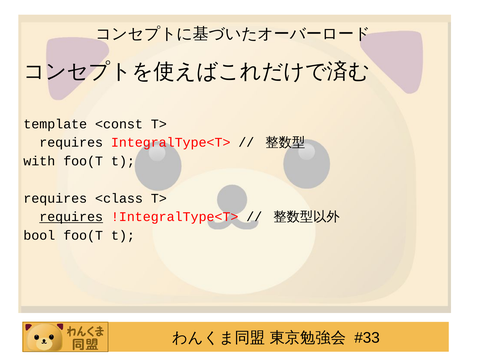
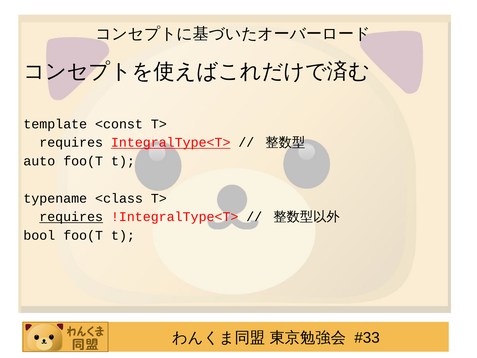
IntegralType<T> underline: none -> present (171, 143)
with: with -> auto (39, 161)
requires: requires -> typename (55, 198)
